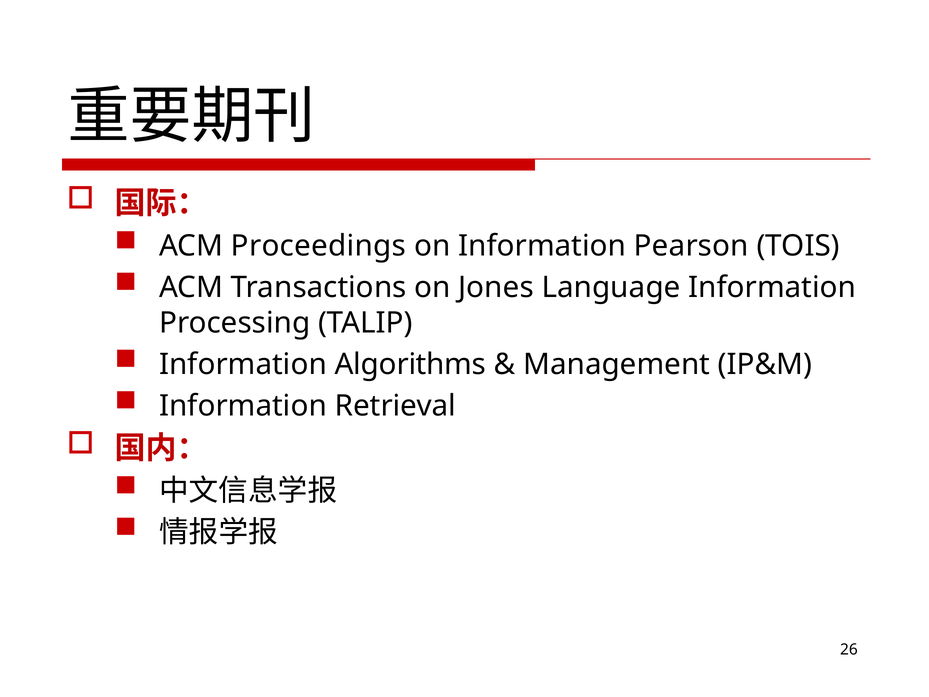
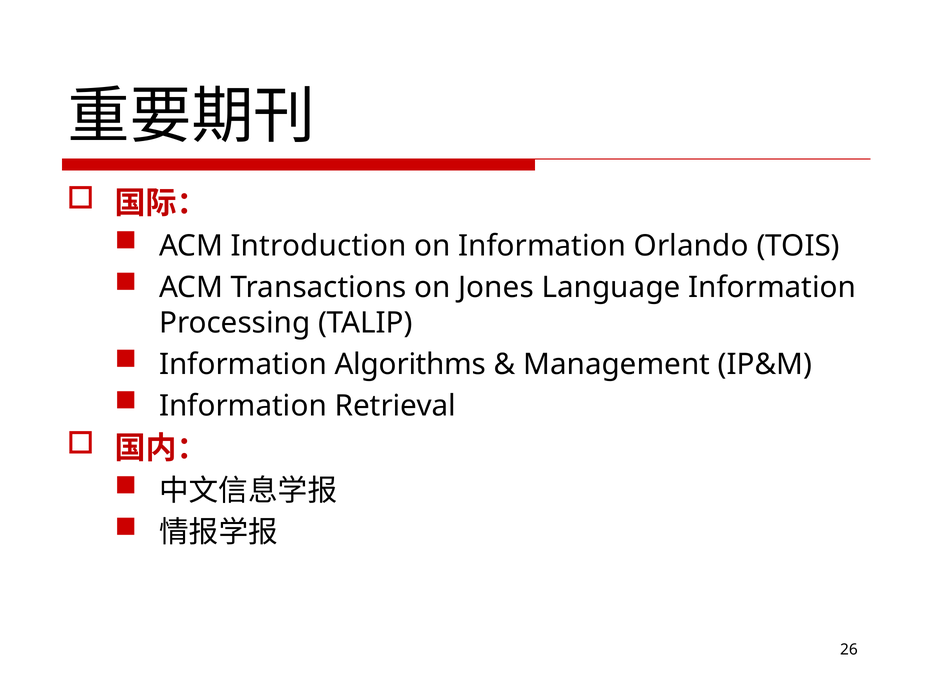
Proceedings: Proceedings -> Introduction (319, 246)
Pearson: Pearson -> Orlando (691, 246)
